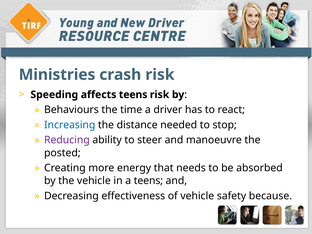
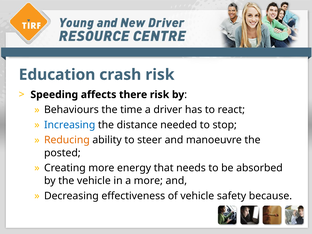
Ministries: Ministries -> Education (57, 75)
affects teens: teens -> there (133, 95)
Reducing colour: purple -> orange (67, 140)
a teens: teens -> more (148, 181)
